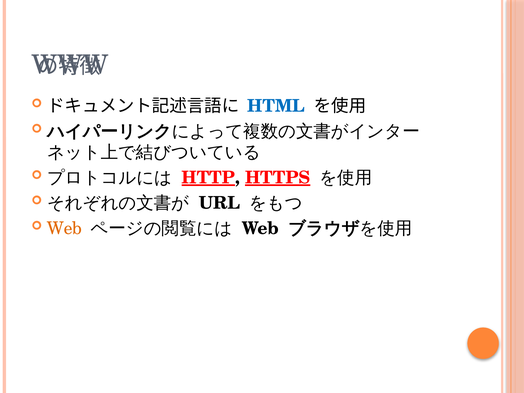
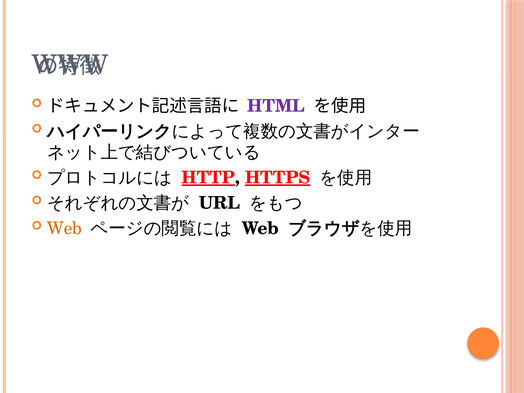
HTML colour: blue -> purple (276, 106)
